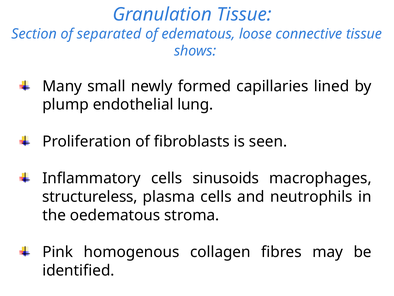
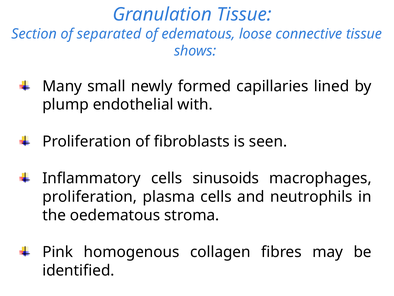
lung: lung -> with (195, 104)
structureless: structureless -> proliferation (90, 196)
